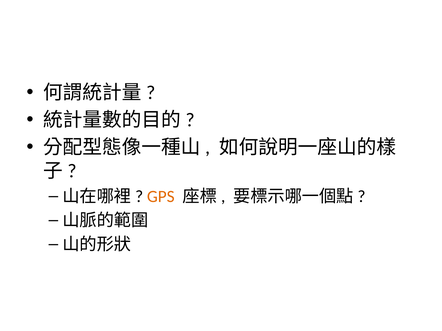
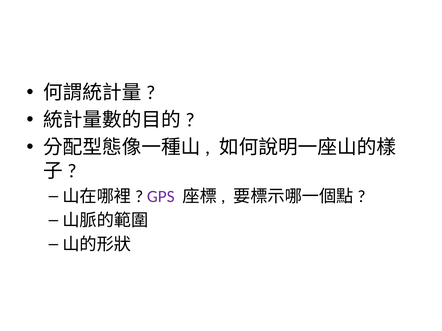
GPS colour: orange -> purple (161, 197)
